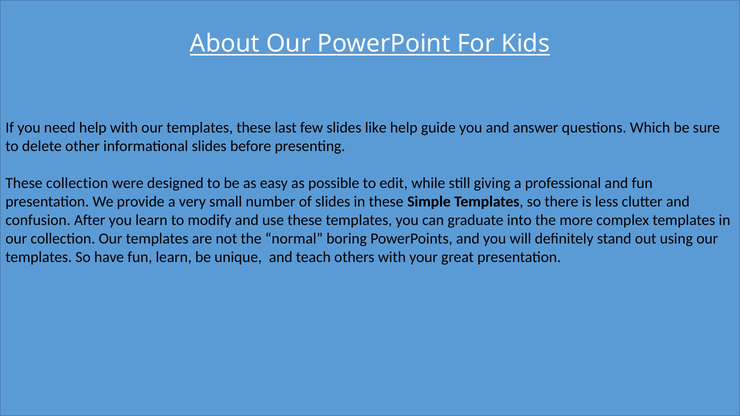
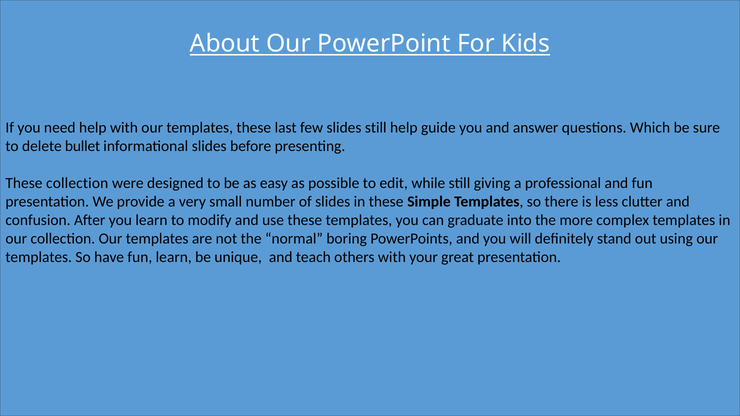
slides like: like -> still (376, 128)
other: other -> bullet (83, 146)
